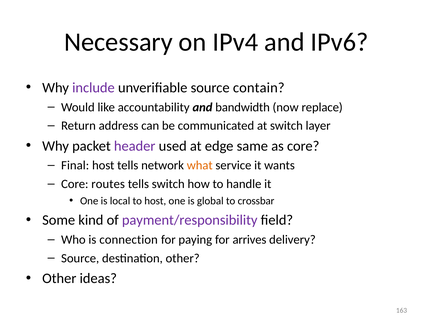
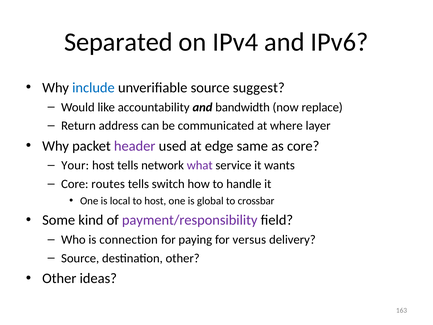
Necessary: Necessary -> Separated (118, 42)
include colour: purple -> blue (93, 88)
contain: contain -> suggest (259, 88)
at switch: switch -> where (286, 126)
Final: Final -> Your (75, 165)
what colour: orange -> purple (200, 165)
arrives: arrives -> versus (249, 239)
